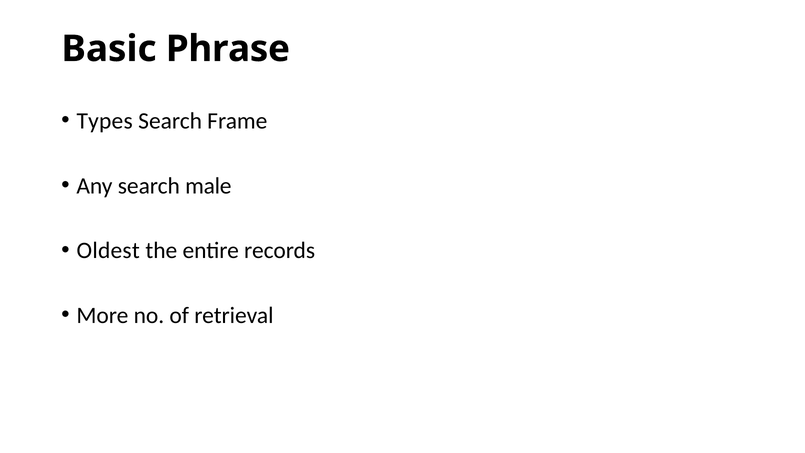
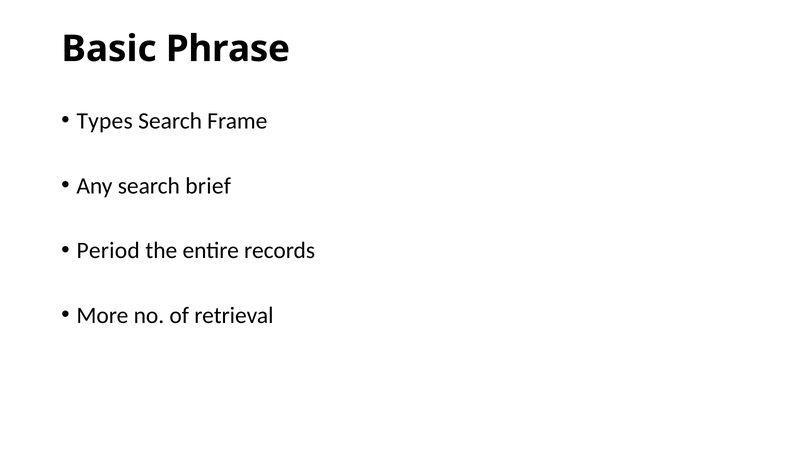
male: male -> brief (208, 186)
Oldest: Oldest -> Period (108, 251)
